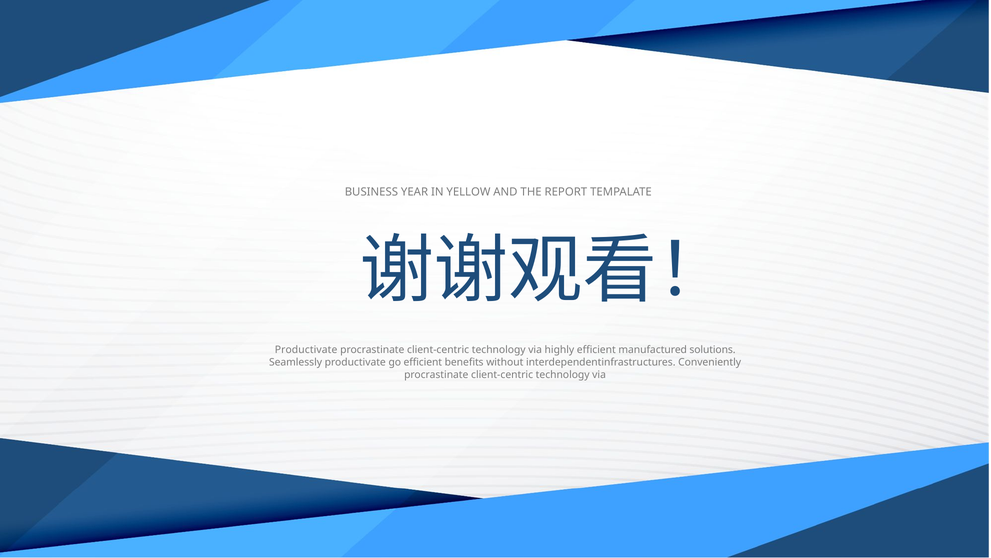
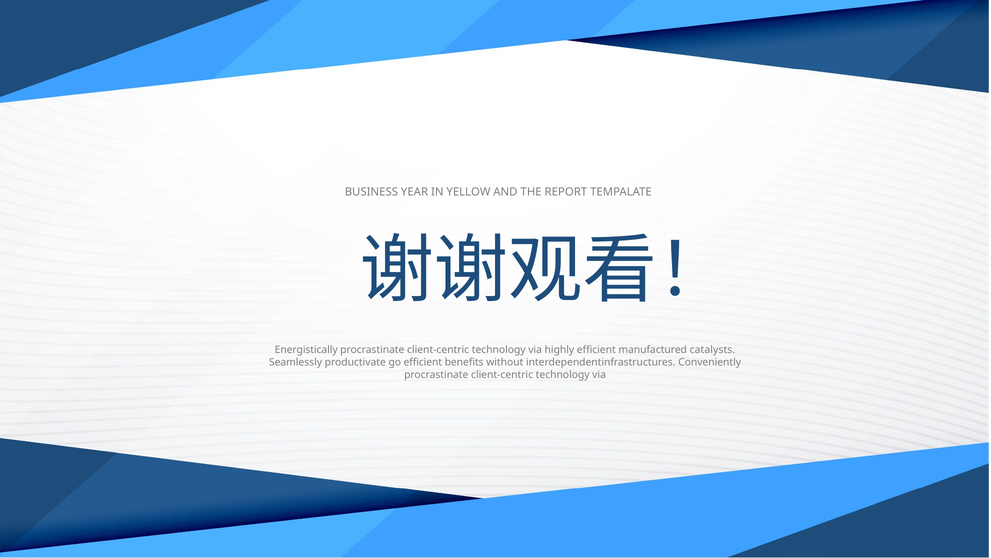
Productivate: Productivate -> Energistically (306, 349)
solutions: solutions -> catalysts (712, 349)
